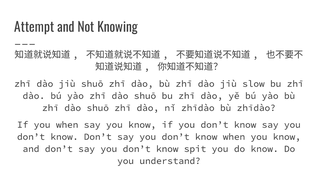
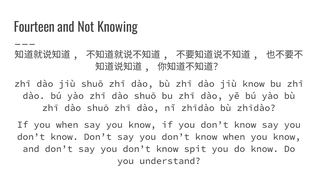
Attempt: Attempt -> Fourteen (34, 28)
jiù slow: slow -> know (253, 84)
